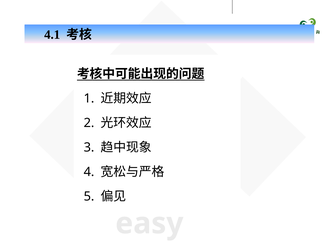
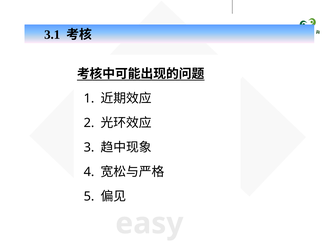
4.1: 4.1 -> 3.1 (52, 35)
